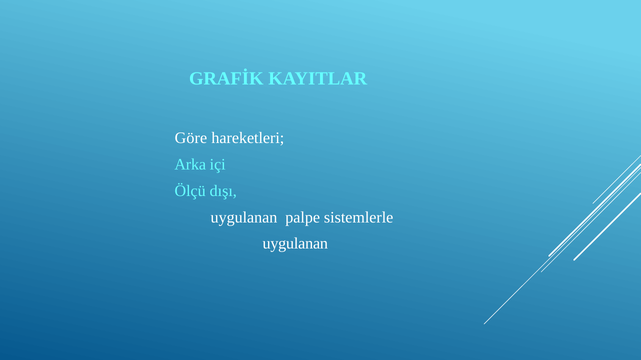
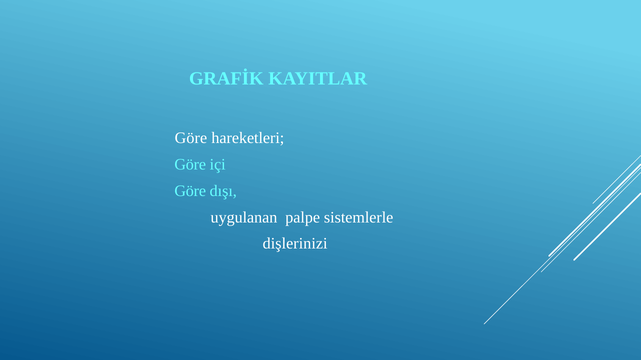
Arka: Arka -> Göre (190, 165)
Ölçü: Ölçü -> Göre (190, 191)
uygulanan: uygulanan -> dişlerinizi (295, 244)
